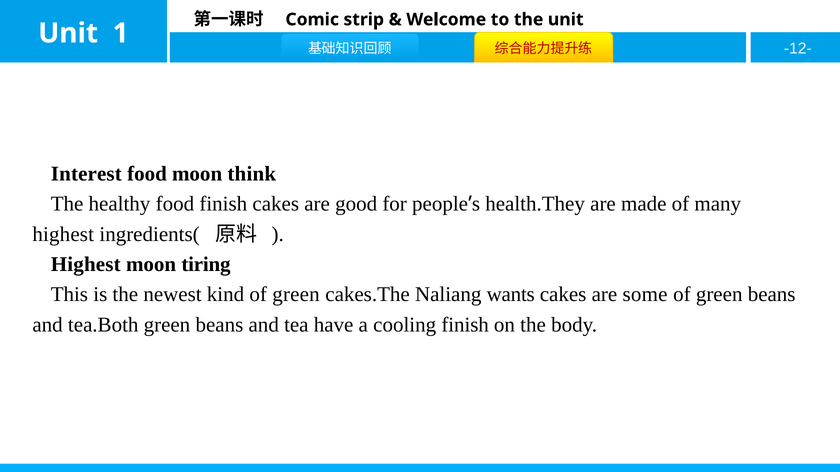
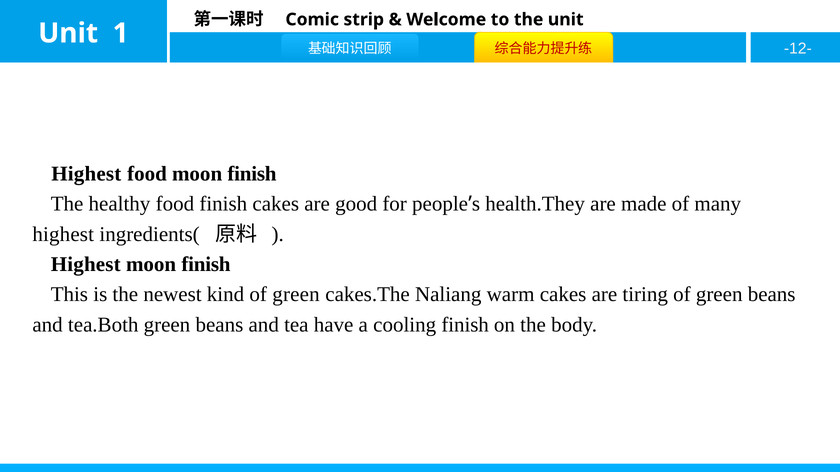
Interest: Interest -> Highest (86, 174)
food moon think: think -> finish (252, 174)
tiring: tiring -> finish (206, 265)
wants: wants -> warm (511, 295)
some: some -> tiring (645, 295)
